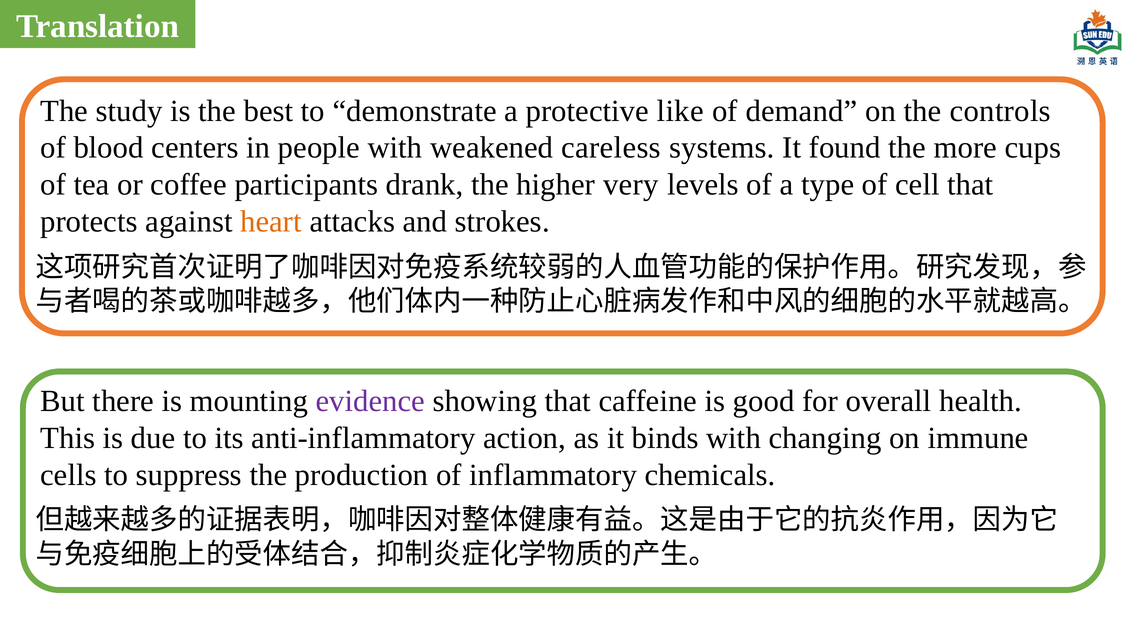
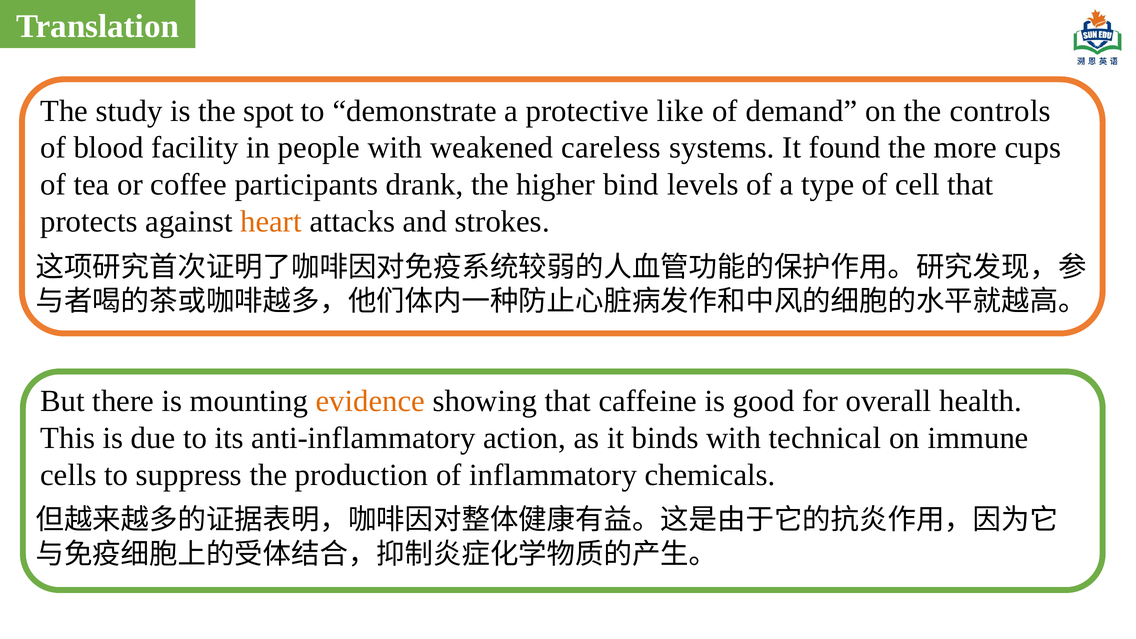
best: best -> spot (269, 111)
centers: centers -> facility (195, 148)
very: very -> bind (631, 185)
evidence colour: purple -> orange (370, 401)
changing: changing -> technical (825, 438)
